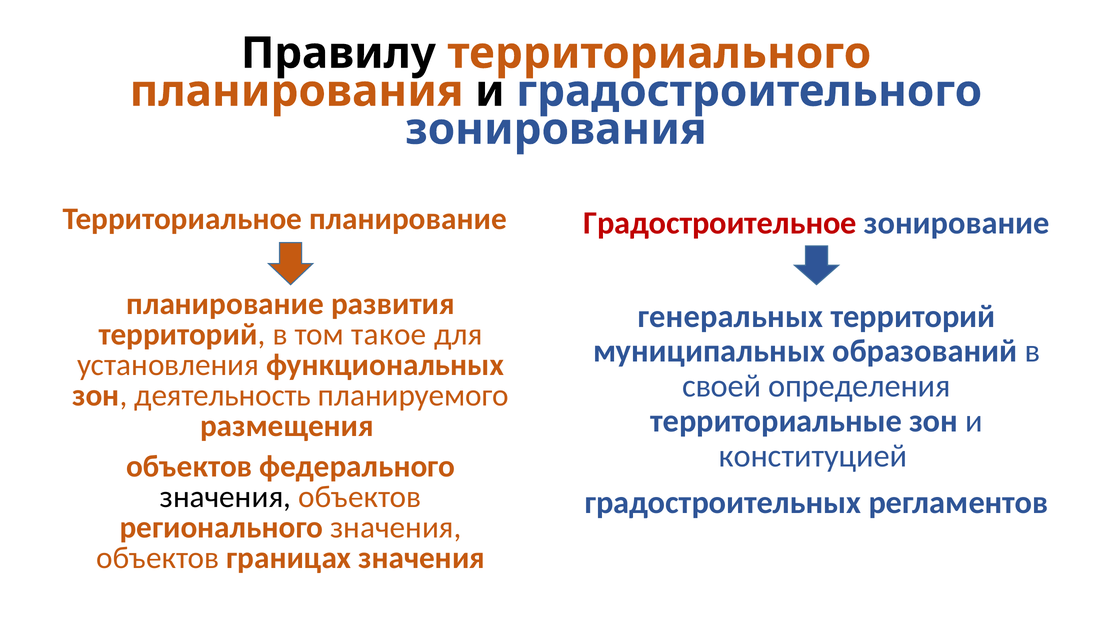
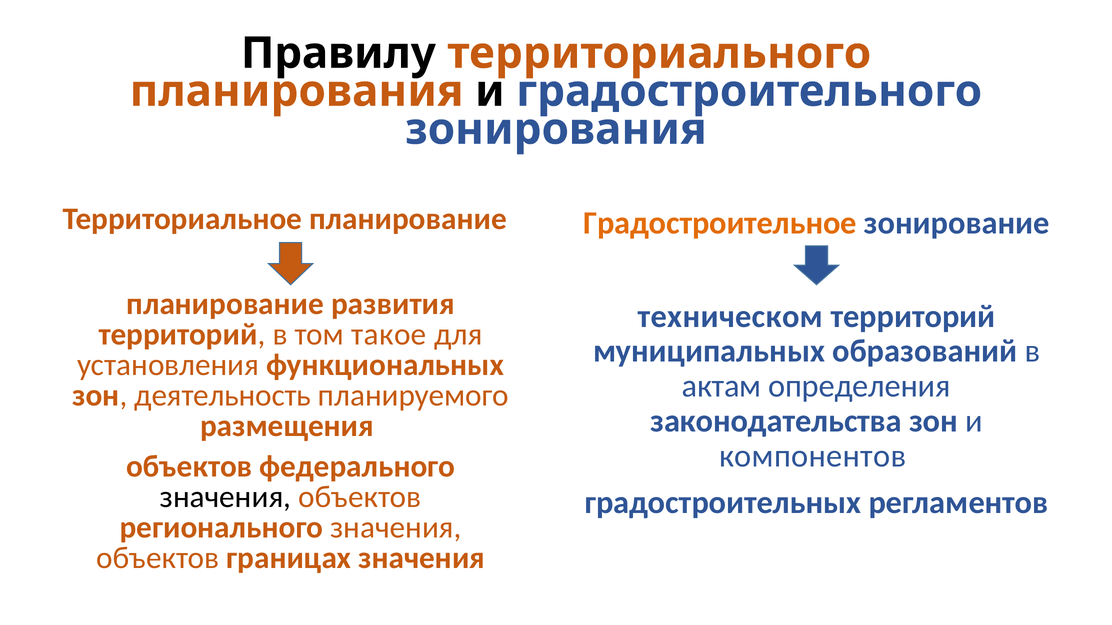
Градостроительное colour: red -> orange (720, 223)
генеральных: генеральных -> техническом (730, 317)
своей: своей -> актам (722, 386)
территориальные: территориальные -> законодательства (776, 421)
конституцией: конституцией -> компонентов (813, 456)
